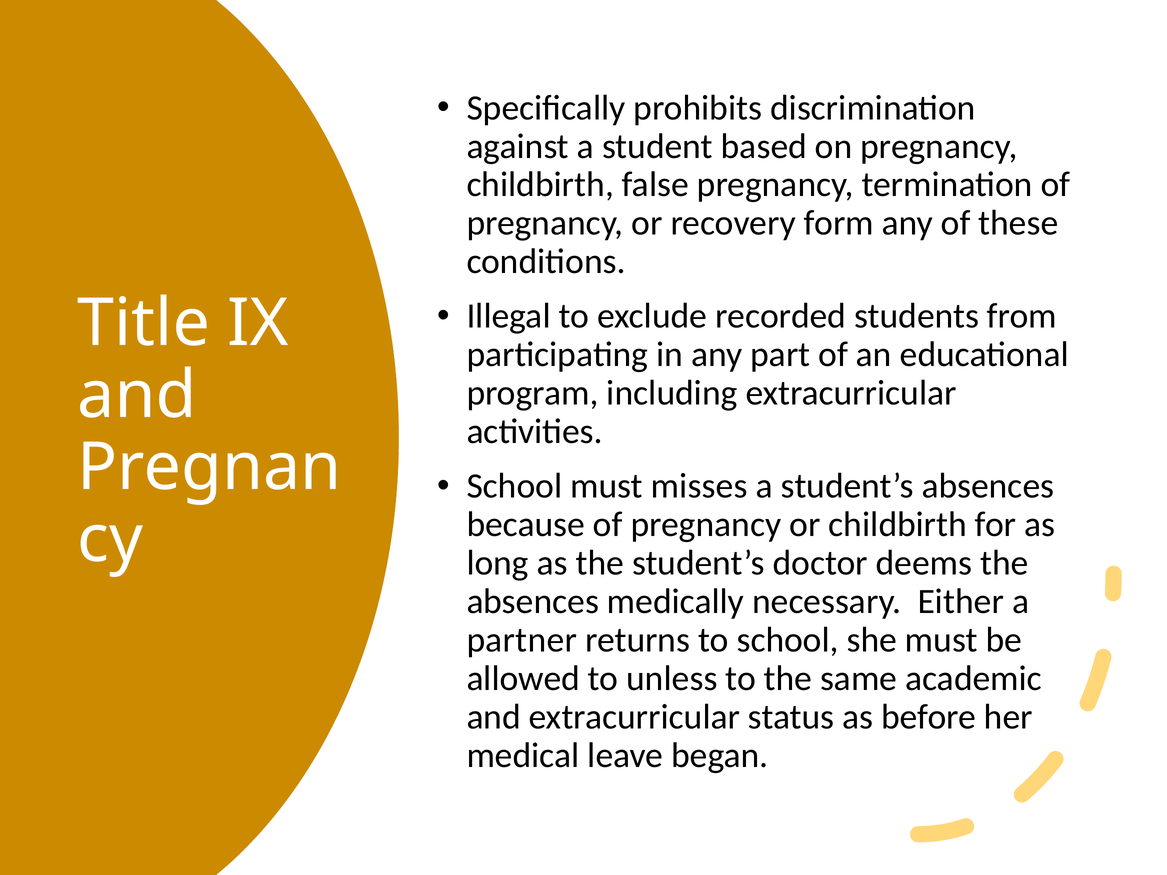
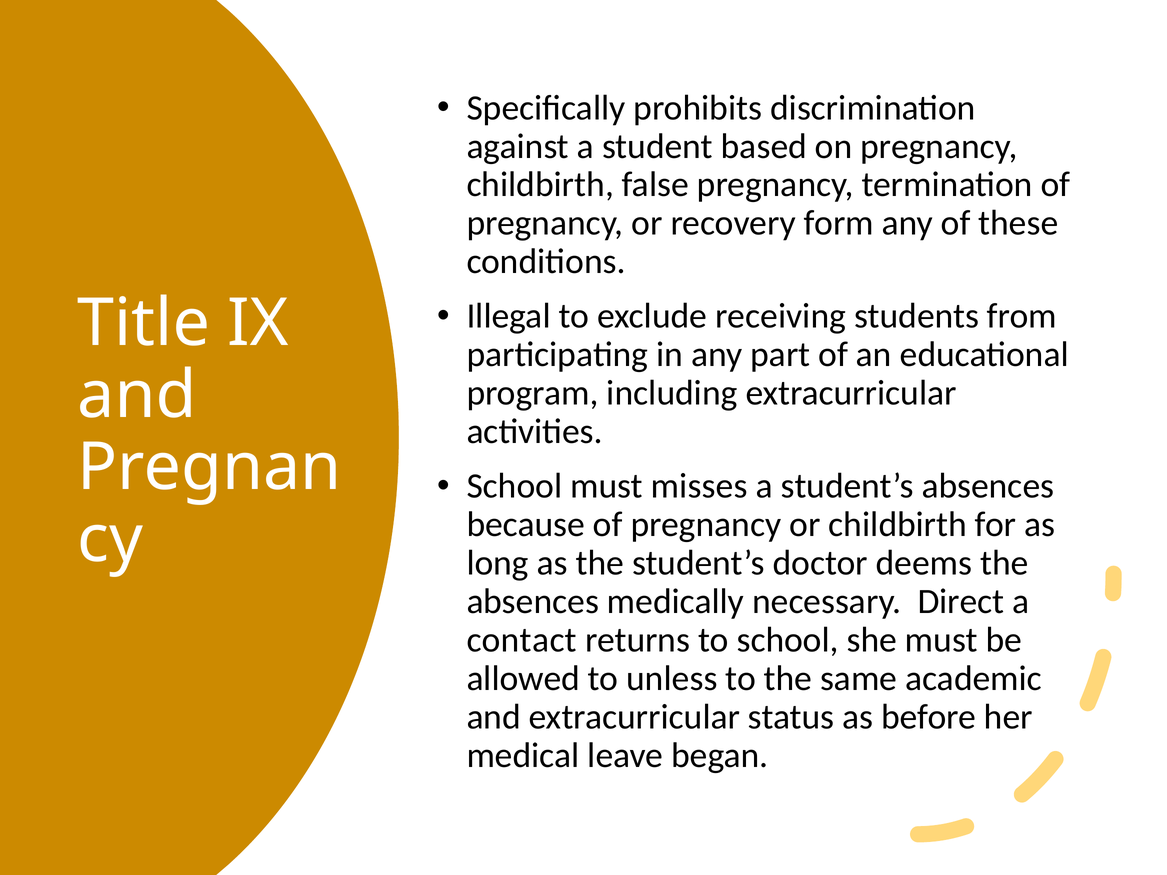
recorded: recorded -> receiving (781, 316)
Either: Either -> Direct (961, 602)
partner: partner -> contact (522, 640)
